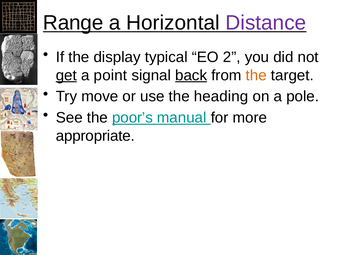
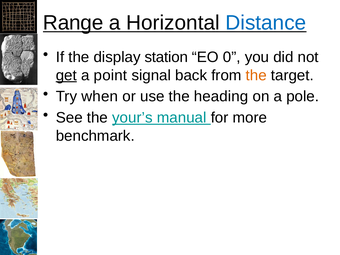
Distance colour: purple -> blue (266, 23)
typical: typical -> station (166, 57)
2: 2 -> 0 (232, 57)
back underline: present -> none (191, 75)
move: move -> when (100, 96)
poor’s: poor’s -> your’s (132, 118)
appropriate: appropriate -> benchmark (95, 136)
